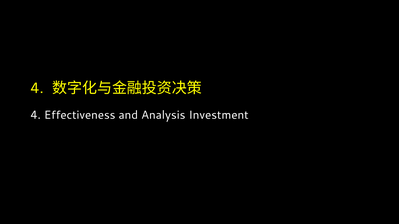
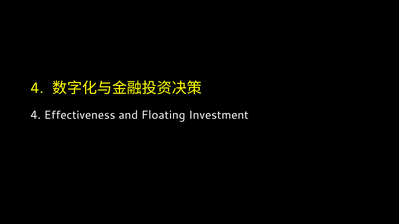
Analysis: Analysis -> Floating (163, 115)
